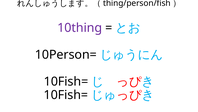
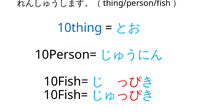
10thing colour: purple -> blue (80, 28)
